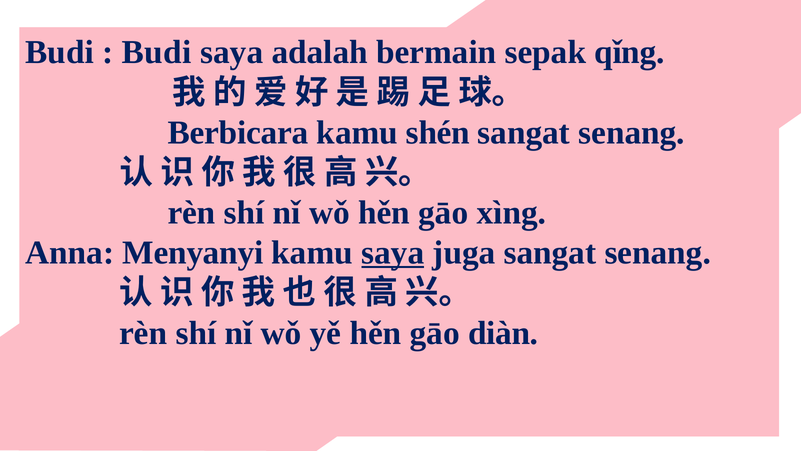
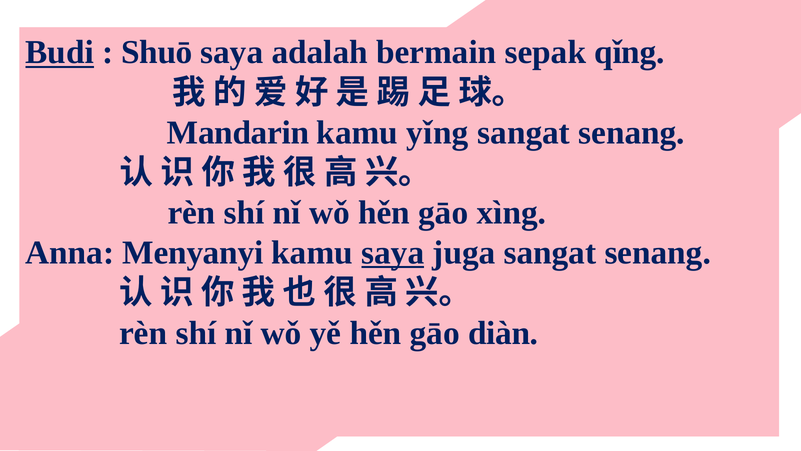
Budi underline: none -> present (60, 52)
Budi: Budi -> Shuō (157, 52)
Berbicara: Berbicara -> Mandarin (238, 133)
shén: shén -> yǐng (438, 133)
